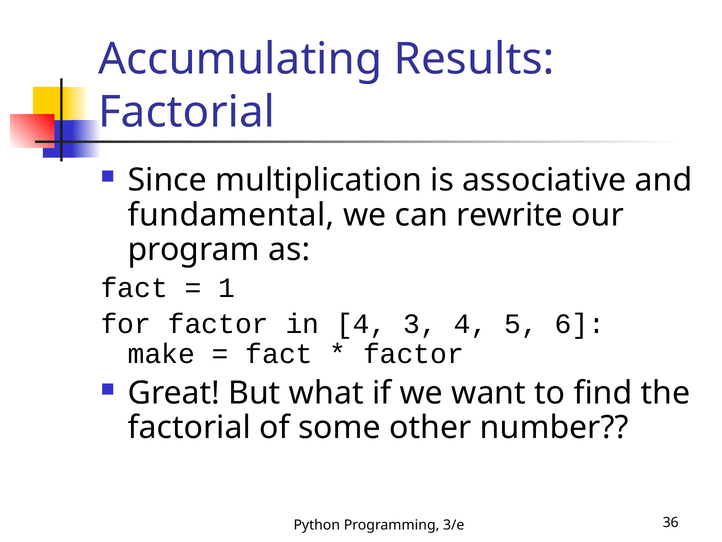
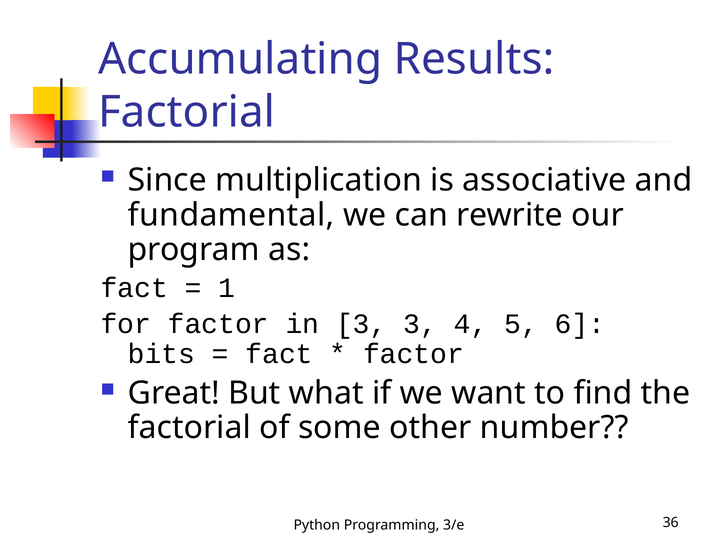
in 4: 4 -> 3 (361, 324)
make: make -> bits (161, 354)
